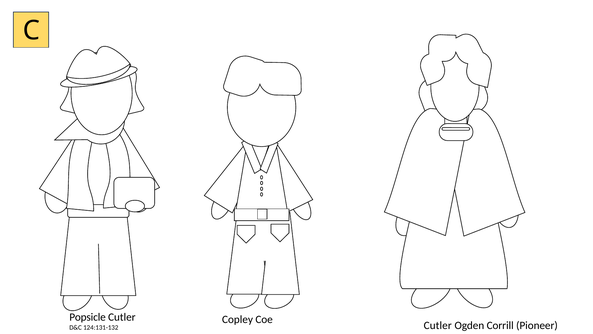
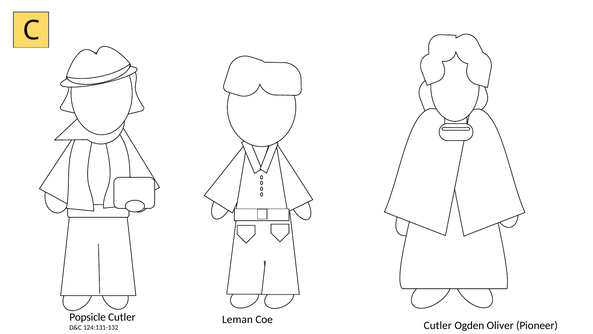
Copley: Copley -> Leman (237, 319)
Corrill: Corrill -> Oliver (500, 325)
